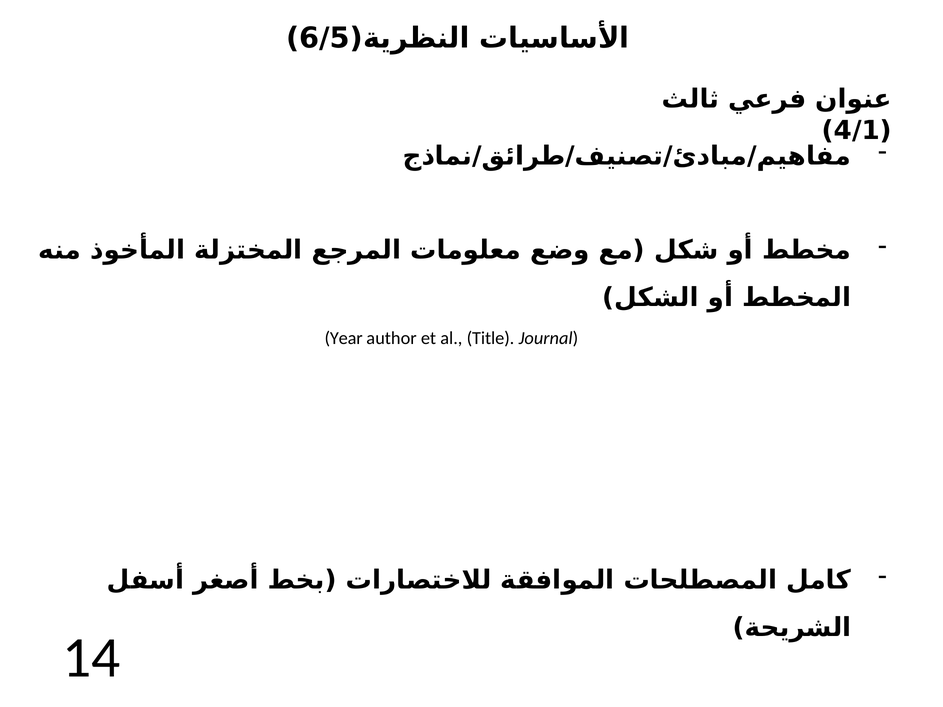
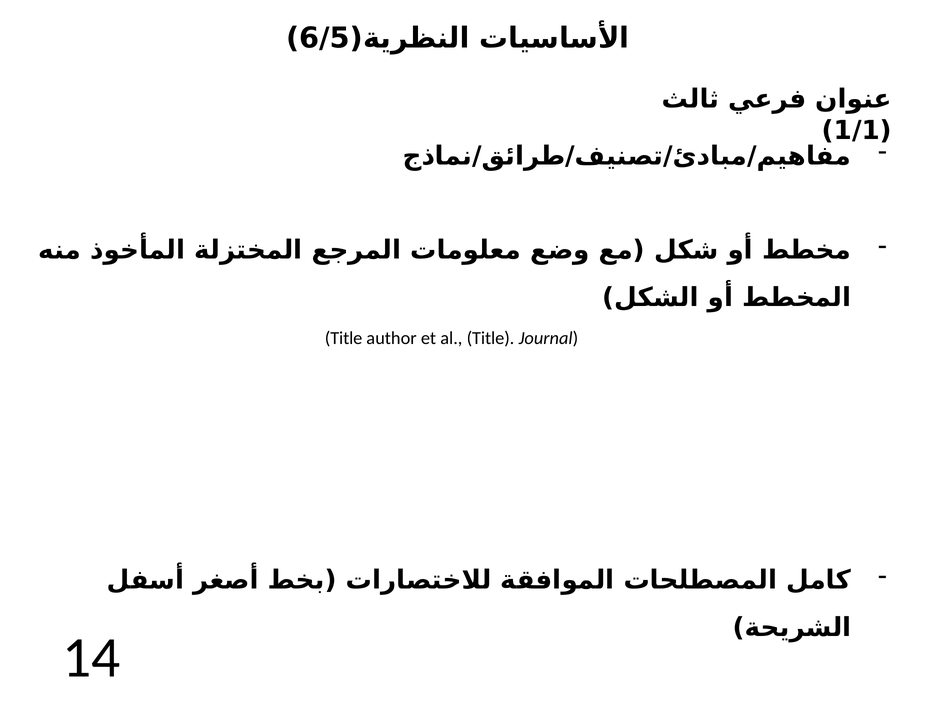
4/1: 4/1 -> 1/1 (857, 131)
Year: Year -> Title (344, 338)
